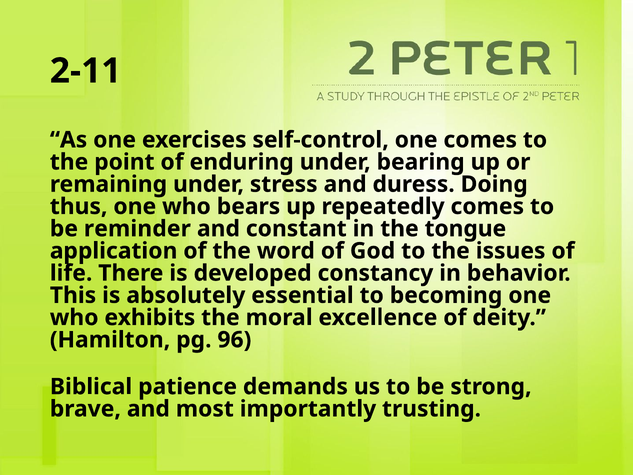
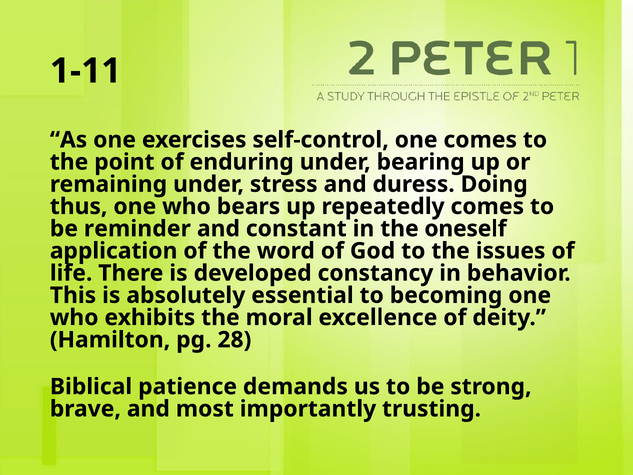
2-11: 2-11 -> 1-11 (86, 71)
tongue: tongue -> oneself (465, 229)
96: 96 -> 28 (234, 340)
